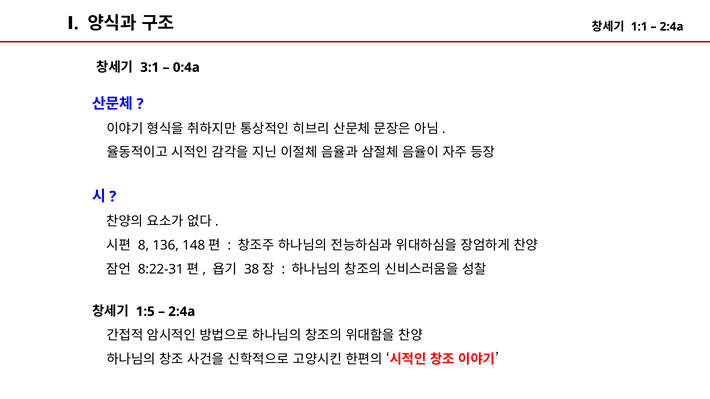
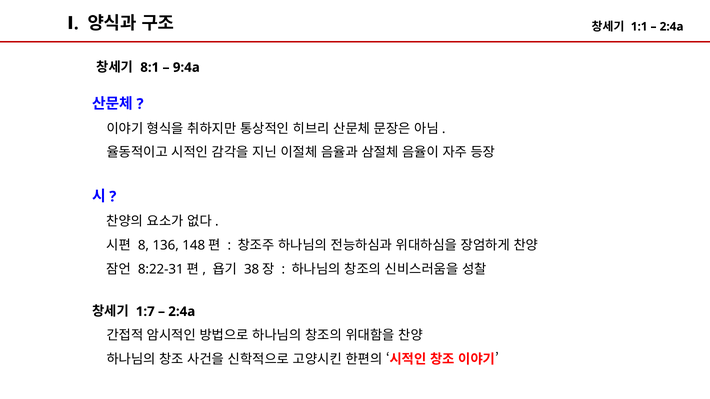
3:1: 3:1 -> 8:1 (150, 67)
0:4a: 0:4a -> 9:4a (186, 67)
1:5: 1:5 -> 1:7 (145, 312)
